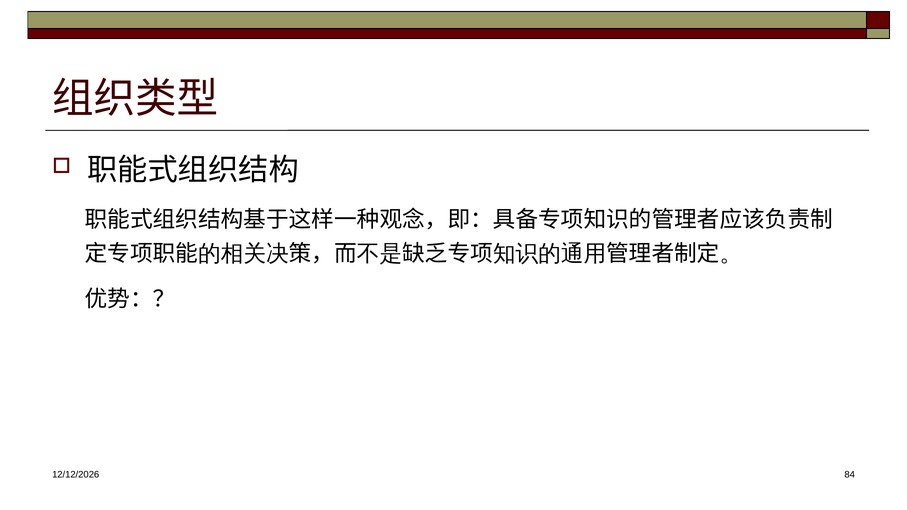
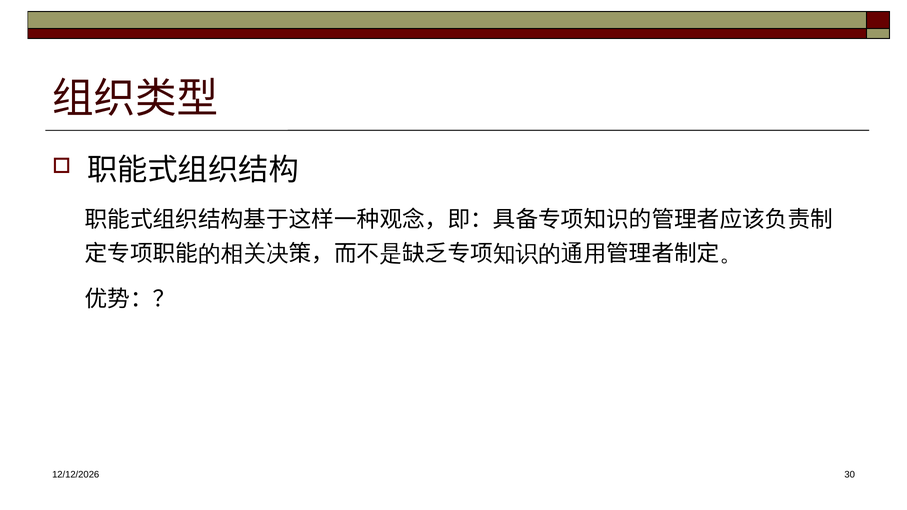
84: 84 -> 30 (850, 475)
